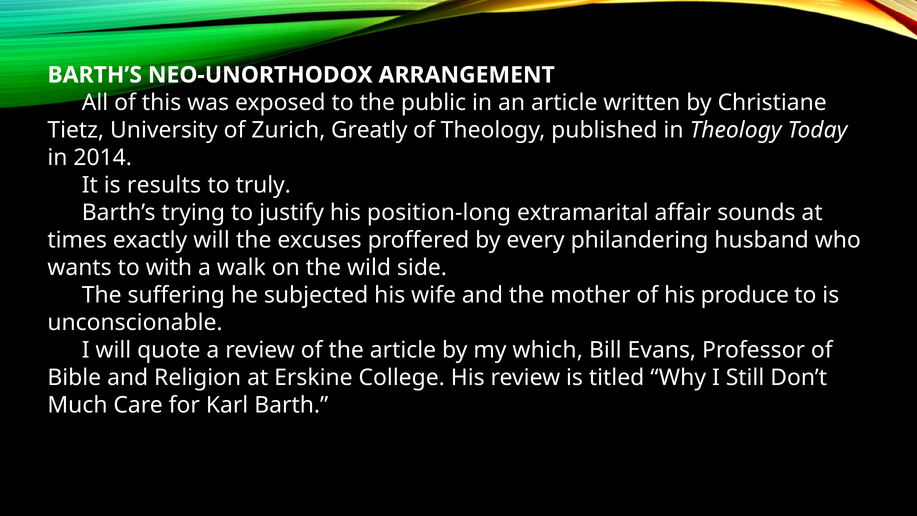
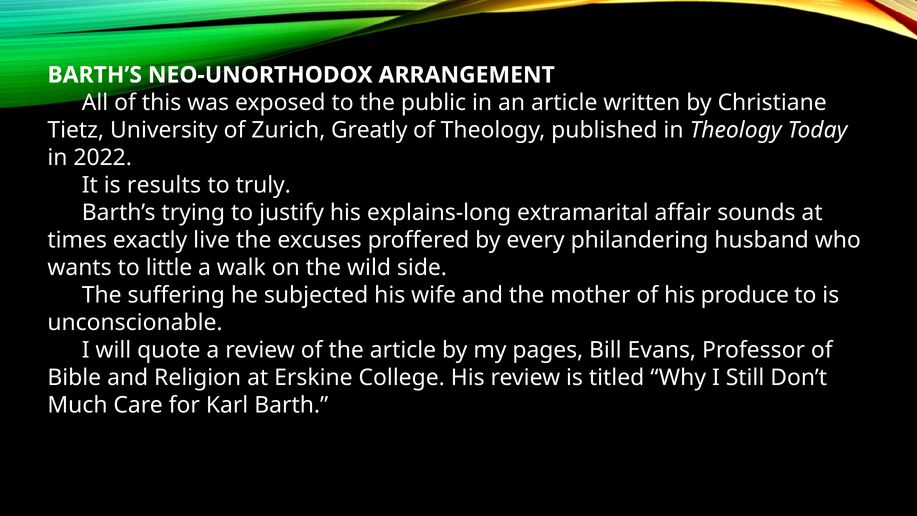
2014: 2014 -> 2022 (103, 157)
position-long: position-long -> explains-long (439, 212)
exactly will: will -> live (212, 240)
with: with -> little (169, 267)
which: which -> pages (548, 350)
